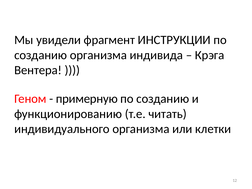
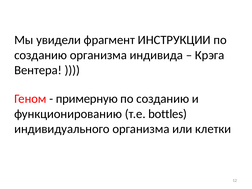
читать: читать -> bottles (168, 114)
